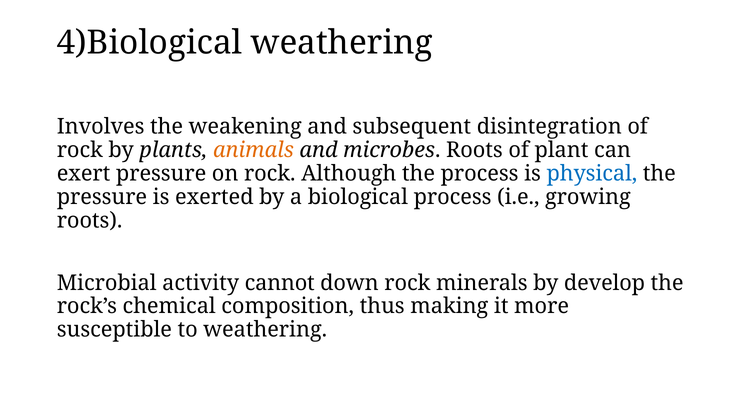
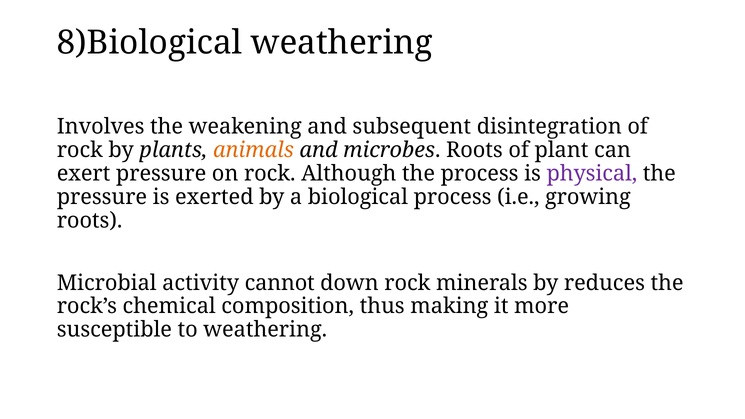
4)Biological: 4)Biological -> 8)Biological (150, 43)
physical colour: blue -> purple (592, 174)
develop: develop -> reduces (604, 283)
